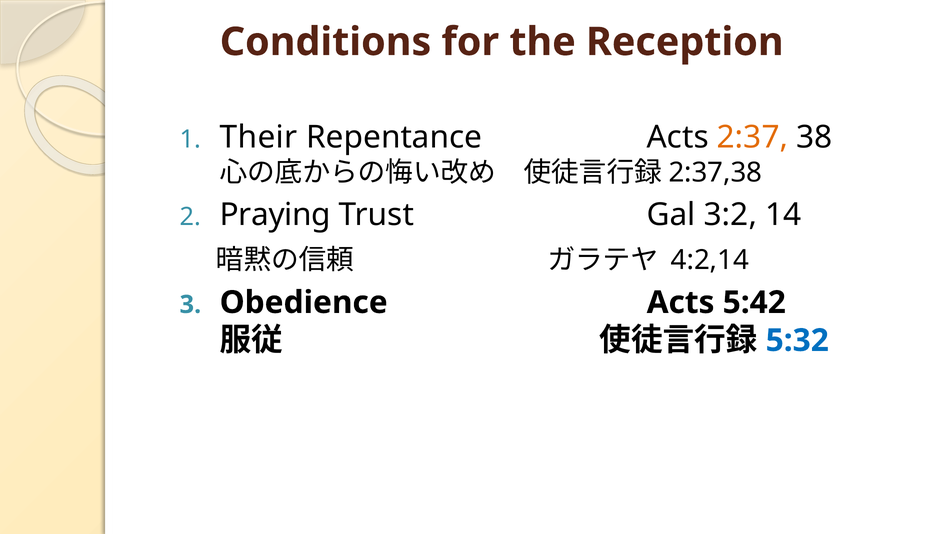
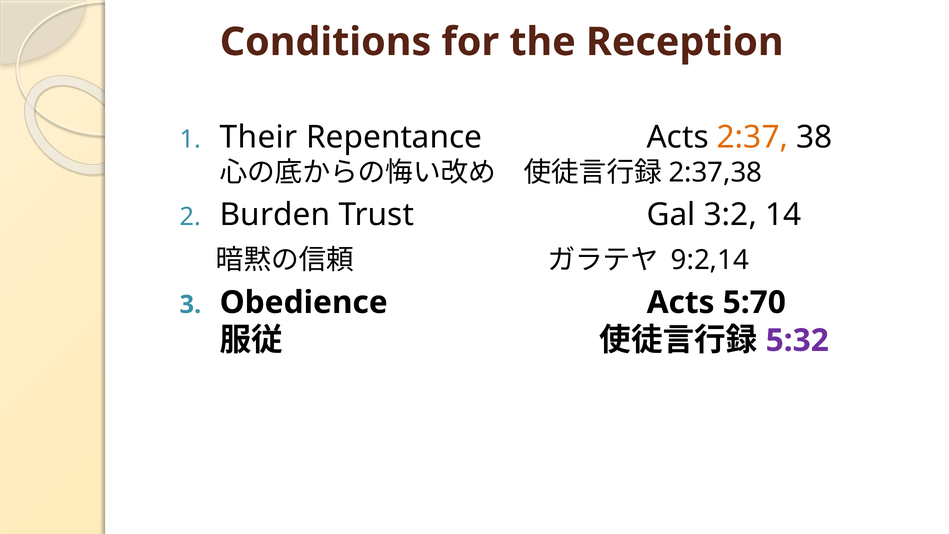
Praying: Praying -> Burden (275, 215)
4:2,14: 4:2,14 -> 9:2,14 (710, 260)
5:42: 5:42 -> 5:70 (754, 302)
5:32 colour: blue -> purple (797, 340)
